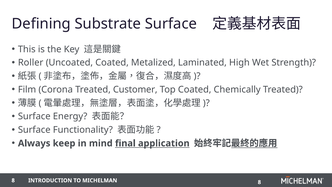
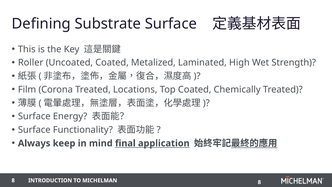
Customer: Customer -> Locations (135, 89)
